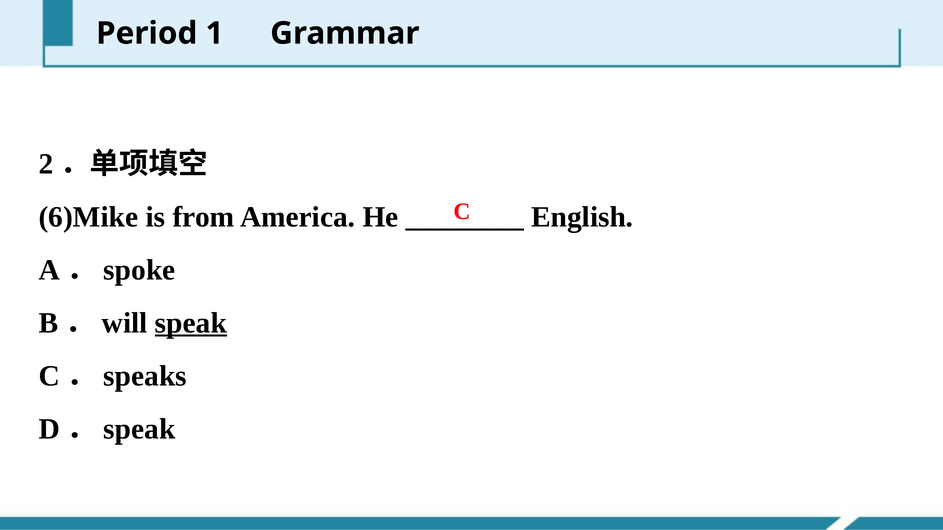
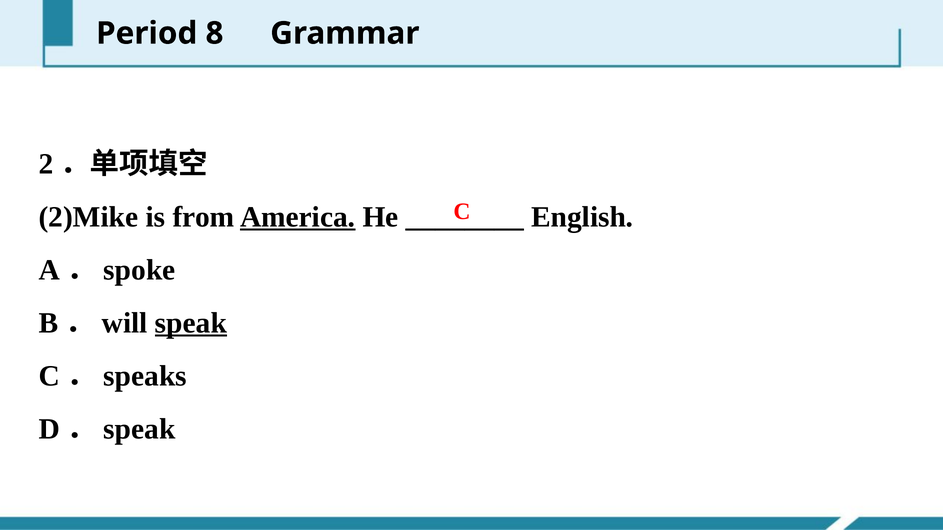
1: 1 -> 8 (215, 33)
6)Mike: 6)Mike -> 2)Mike (88, 217)
America underline: none -> present (298, 217)
